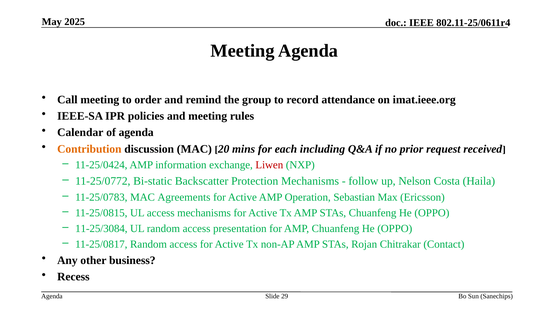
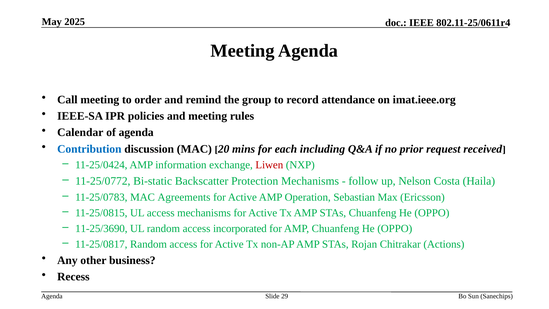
Contribution colour: orange -> blue (89, 149)
11-25/3084: 11-25/3084 -> 11-25/3690 (101, 228)
presentation: presentation -> incorporated (240, 228)
Contact: Contact -> Actions (444, 244)
